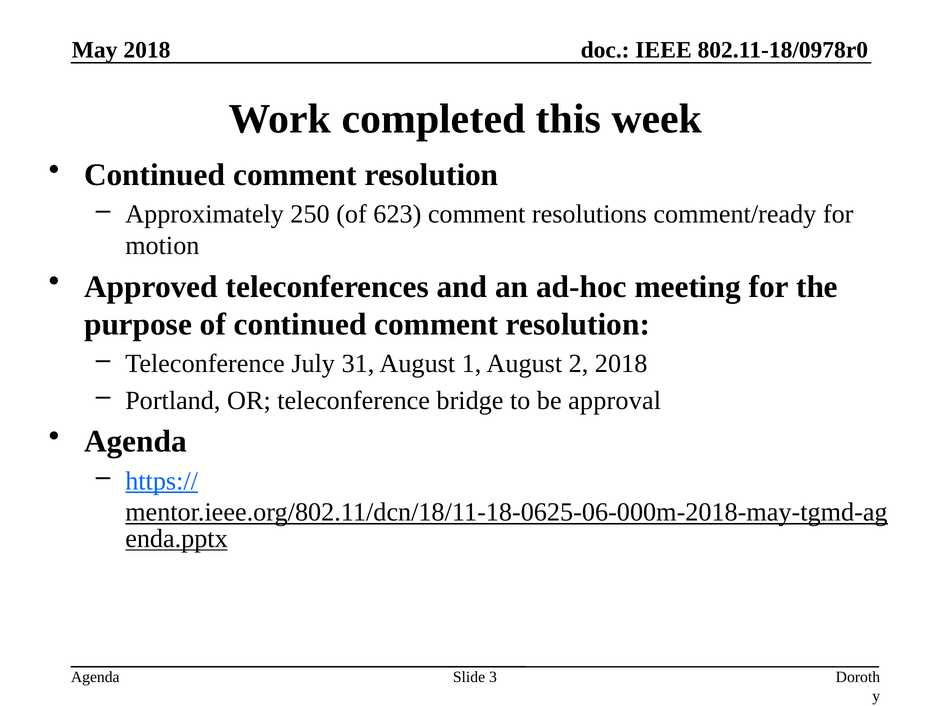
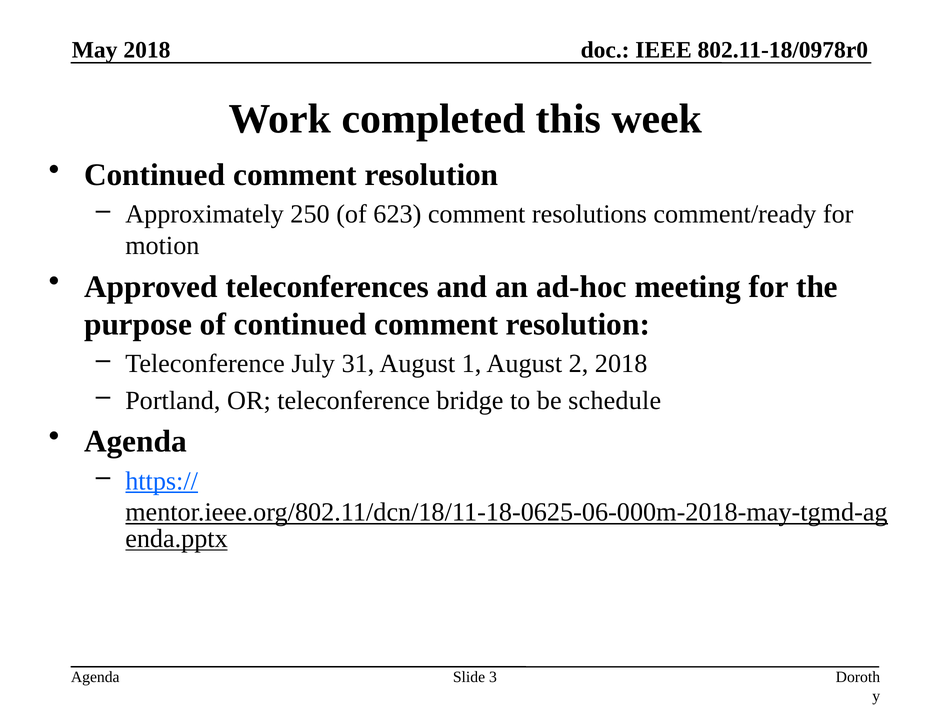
approval: approval -> schedule (615, 401)
